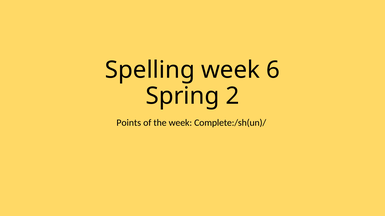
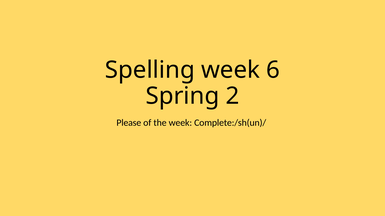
Points: Points -> Please (129, 123)
